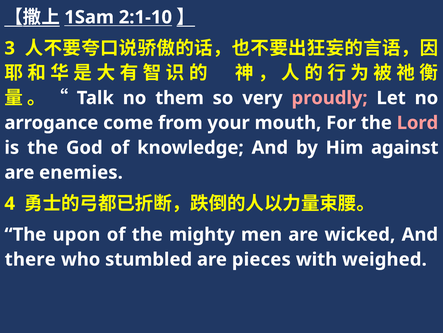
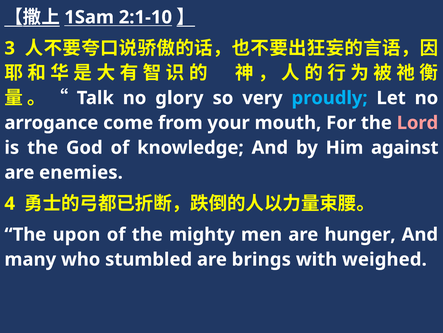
them: them -> glory (179, 98)
proudly colour: pink -> light blue (330, 98)
wicked: wicked -> hunger (360, 234)
there: there -> many (30, 259)
pieces: pieces -> brings (261, 259)
